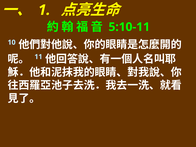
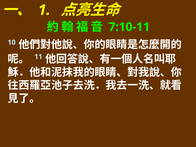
5:10-11: 5:10-11 -> 7:10-11 (129, 27)
